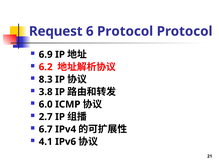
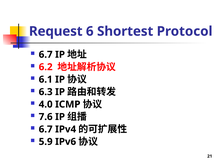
6 Protocol: Protocol -> Shortest (125, 31)
6.9: 6.9 -> 6.7 (46, 55)
8.3: 8.3 -> 6.1 (46, 80)
3.8: 3.8 -> 6.3 (46, 92)
6.0: 6.0 -> 4.0 (46, 104)
2.7: 2.7 -> 7.6 (46, 117)
4.1: 4.1 -> 5.9 (46, 142)
